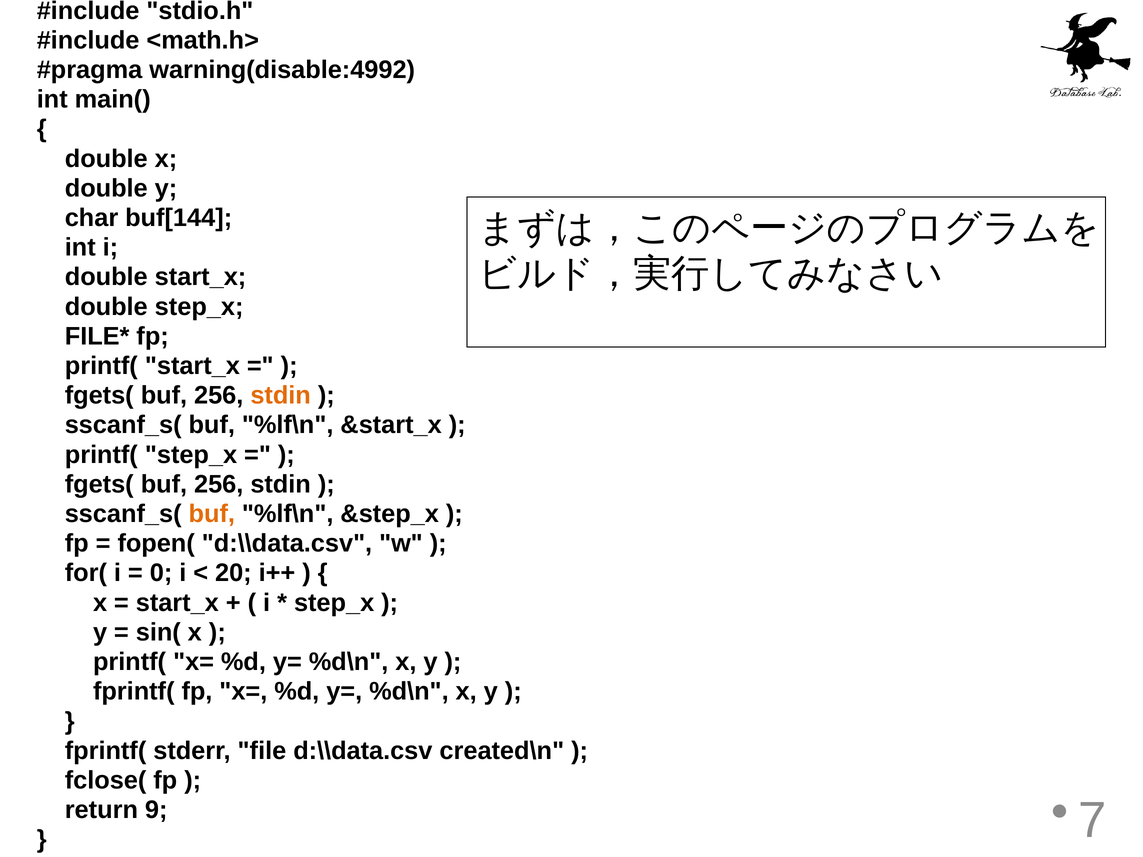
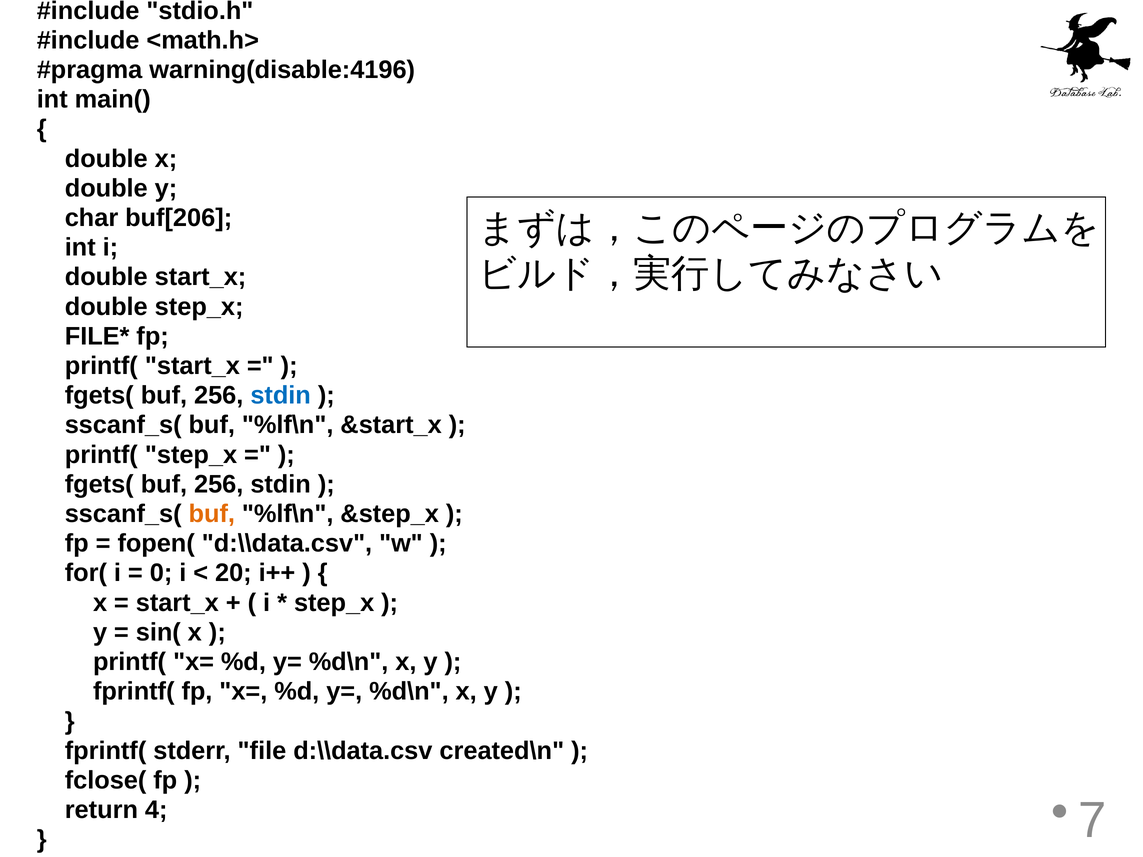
warning(disable:4992: warning(disable:4992 -> warning(disable:4196 (282, 70)
buf[144: buf[144 -> buf[206 (179, 218)
stdin colour: orange -> blue (281, 396)
9: 9 -> 4 (156, 810)
